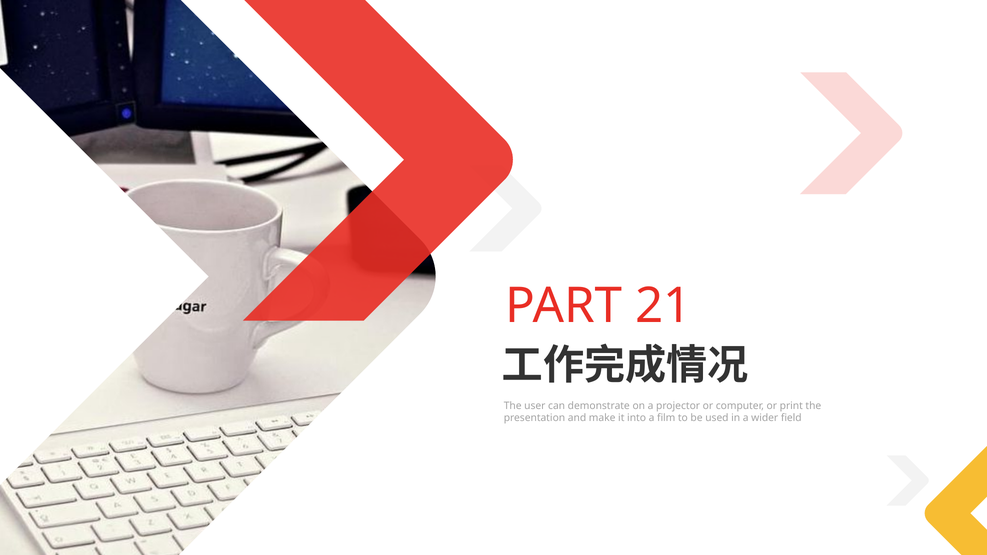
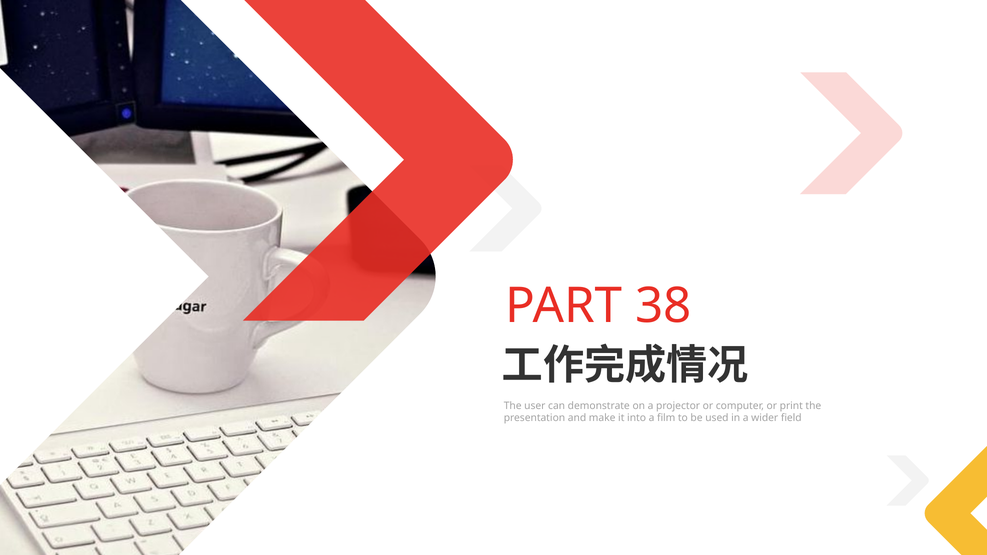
21: 21 -> 38 (663, 306)
